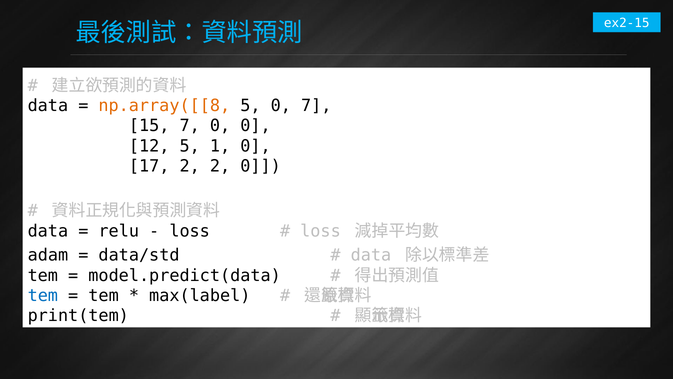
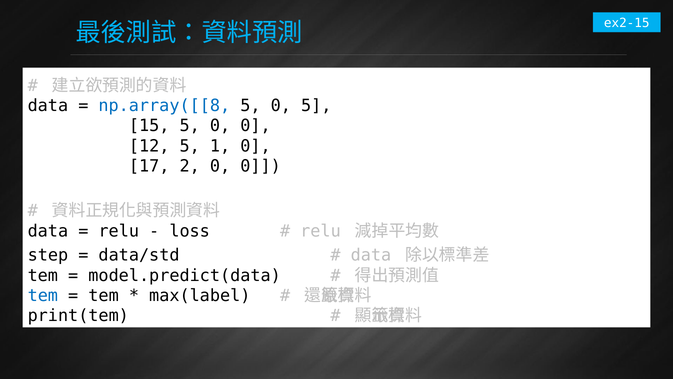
np.array([[8 colour: orange -> blue (164, 106)
0 7: 7 -> 5 (316, 106)
15 7: 7 -> 5 (190, 126)
2 2: 2 -> 0 (220, 166)
loss: loss -> relu (320, 231)
adam: adam -> step (48, 255)
